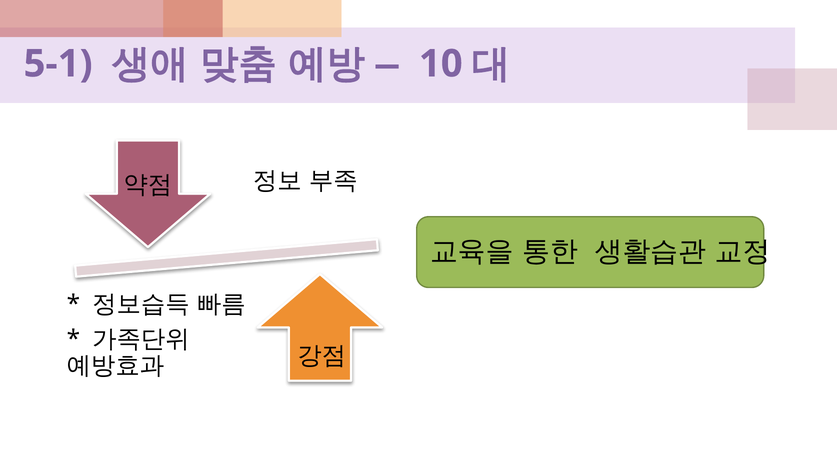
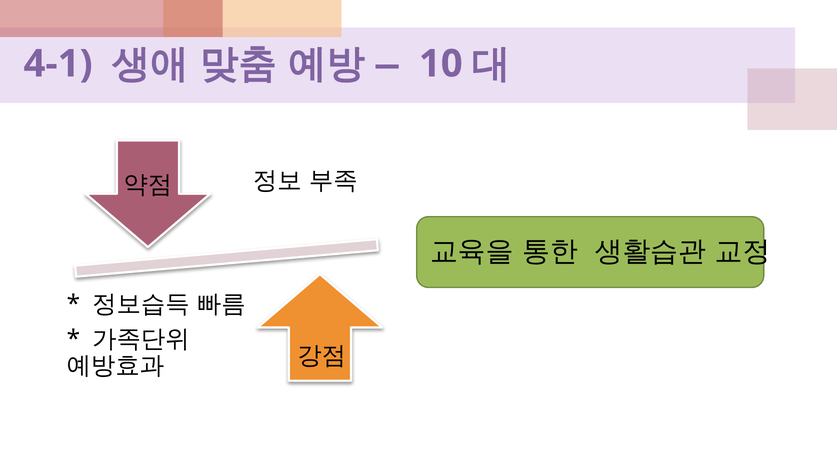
5-1: 5-1 -> 4-1 (58, 64)
